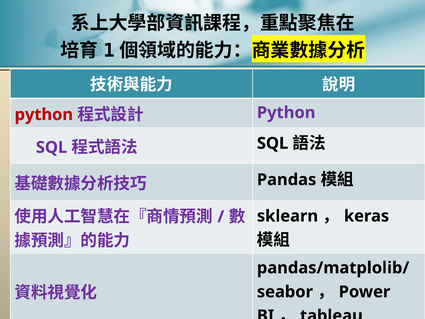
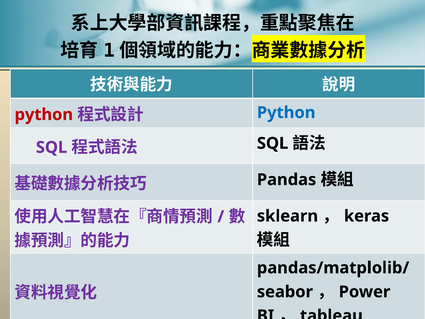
Python colour: purple -> blue (286, 113)
